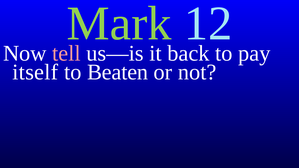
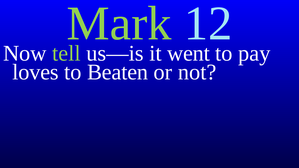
tell colour: pink -> light green (66, 53)
back: back -> went (189, 53)
itself: itself -> loves (35, 72)
